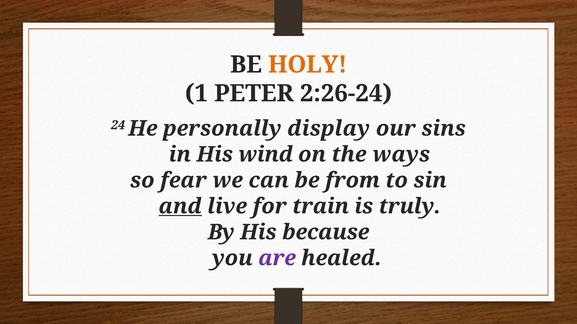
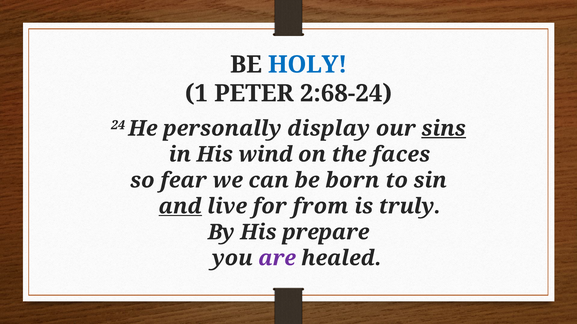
HOLY colour: orange -> blue (308, 65)
2:26-24: 2:26-24 -> 2:68-24 (346, 94)
sins underline: none -> present (444, 129)
ways: ways -> faces (401, 155)
from: from -> born (352, 181)
train: train -> from (320, 207)
because: because -> prepare (326, 233)
